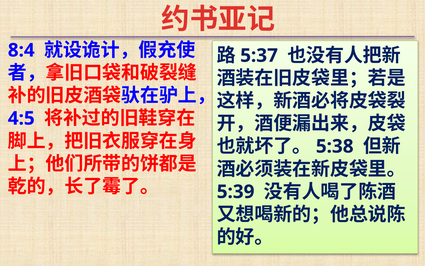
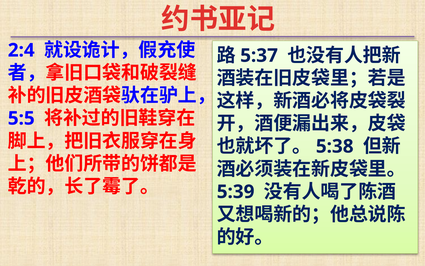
8:4: 8:4 -> 2:4 (21, 50)
4:5: 4:5 -> 5:5 (21, 118)
